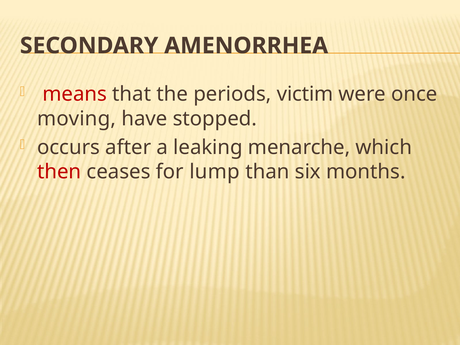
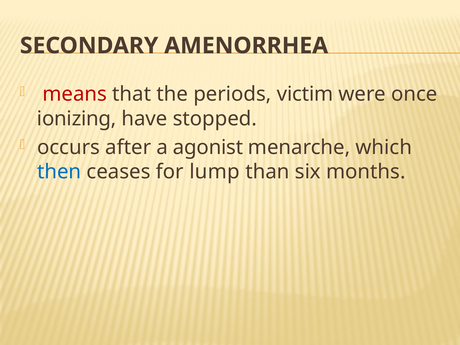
moving: moving -> ionizing (77, 119)
leaking: leaking -> agonist (208, 147)
then colour: red -> blue (59, 172)
